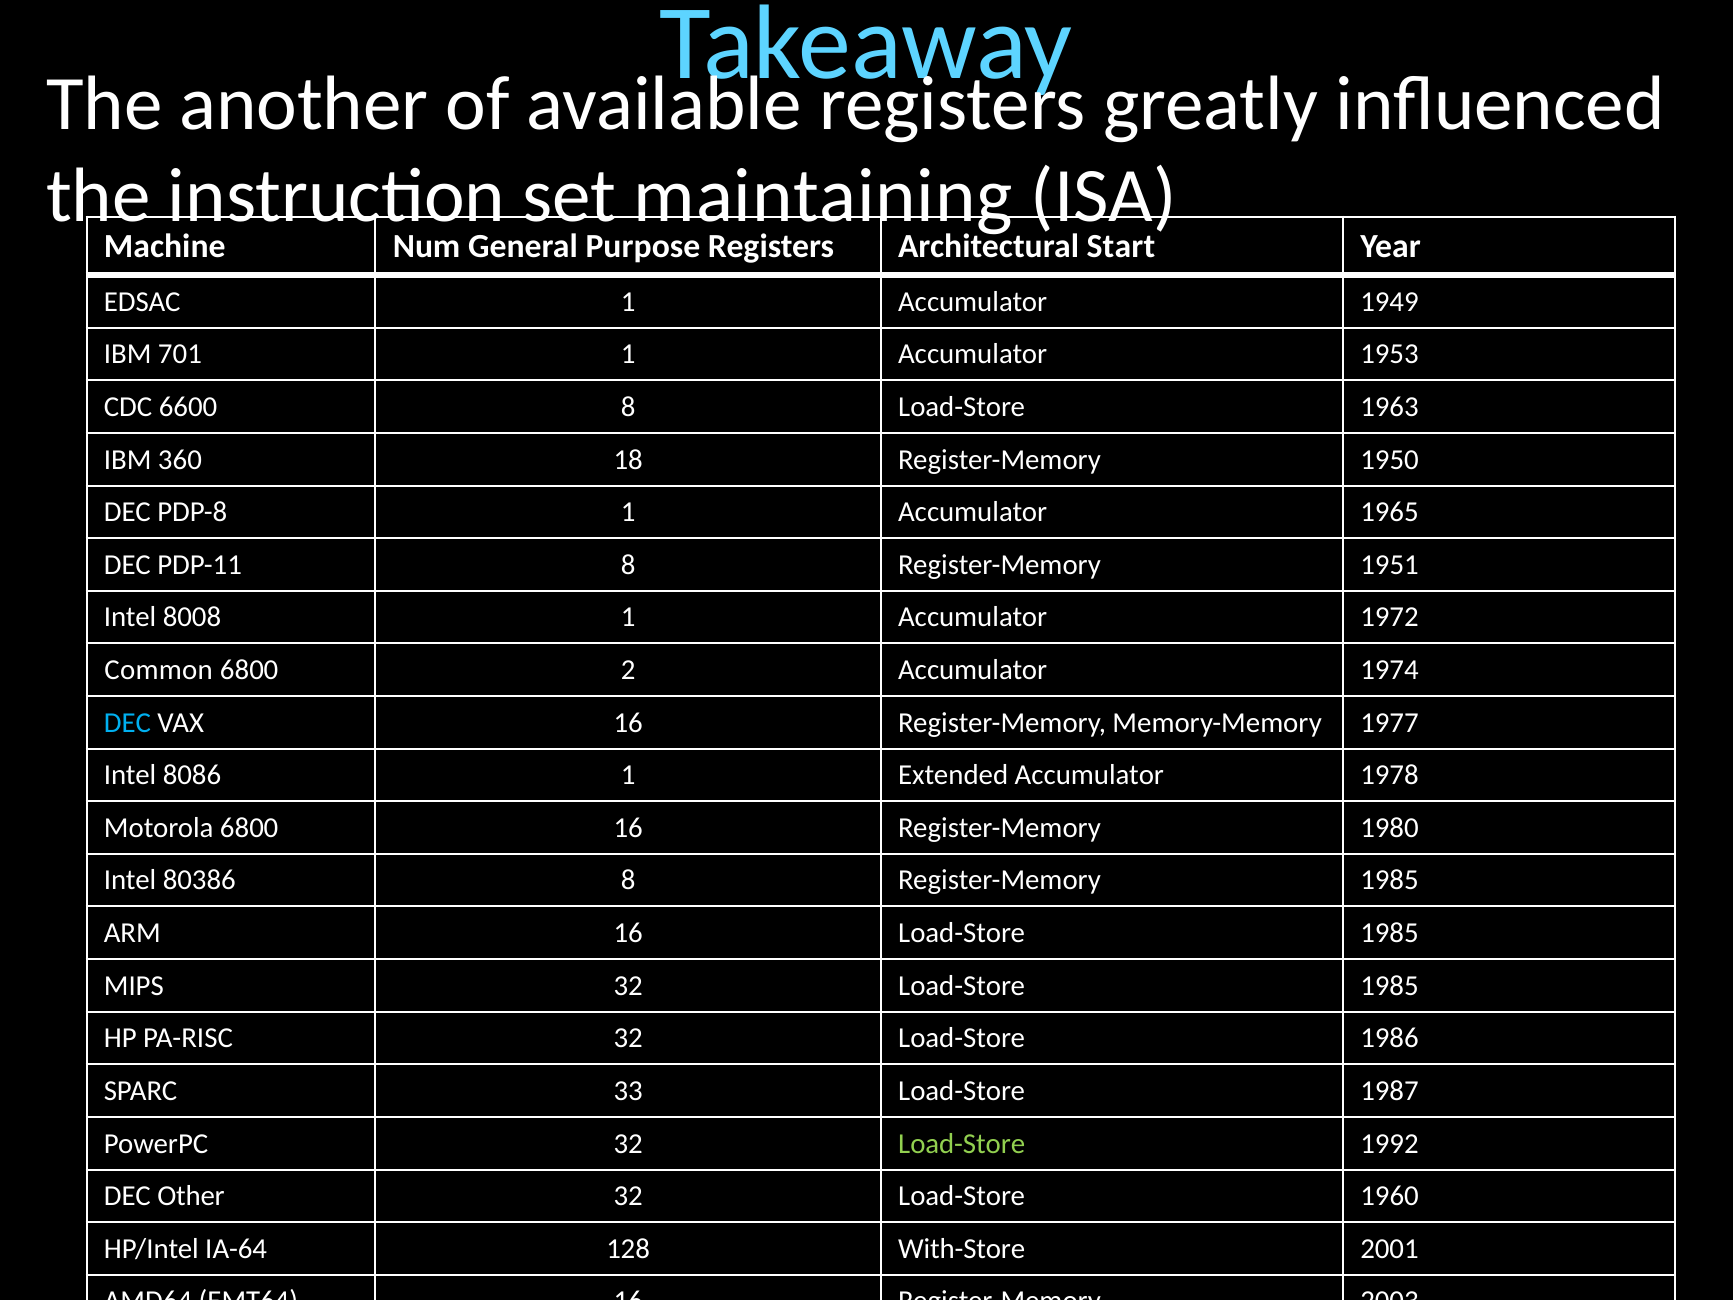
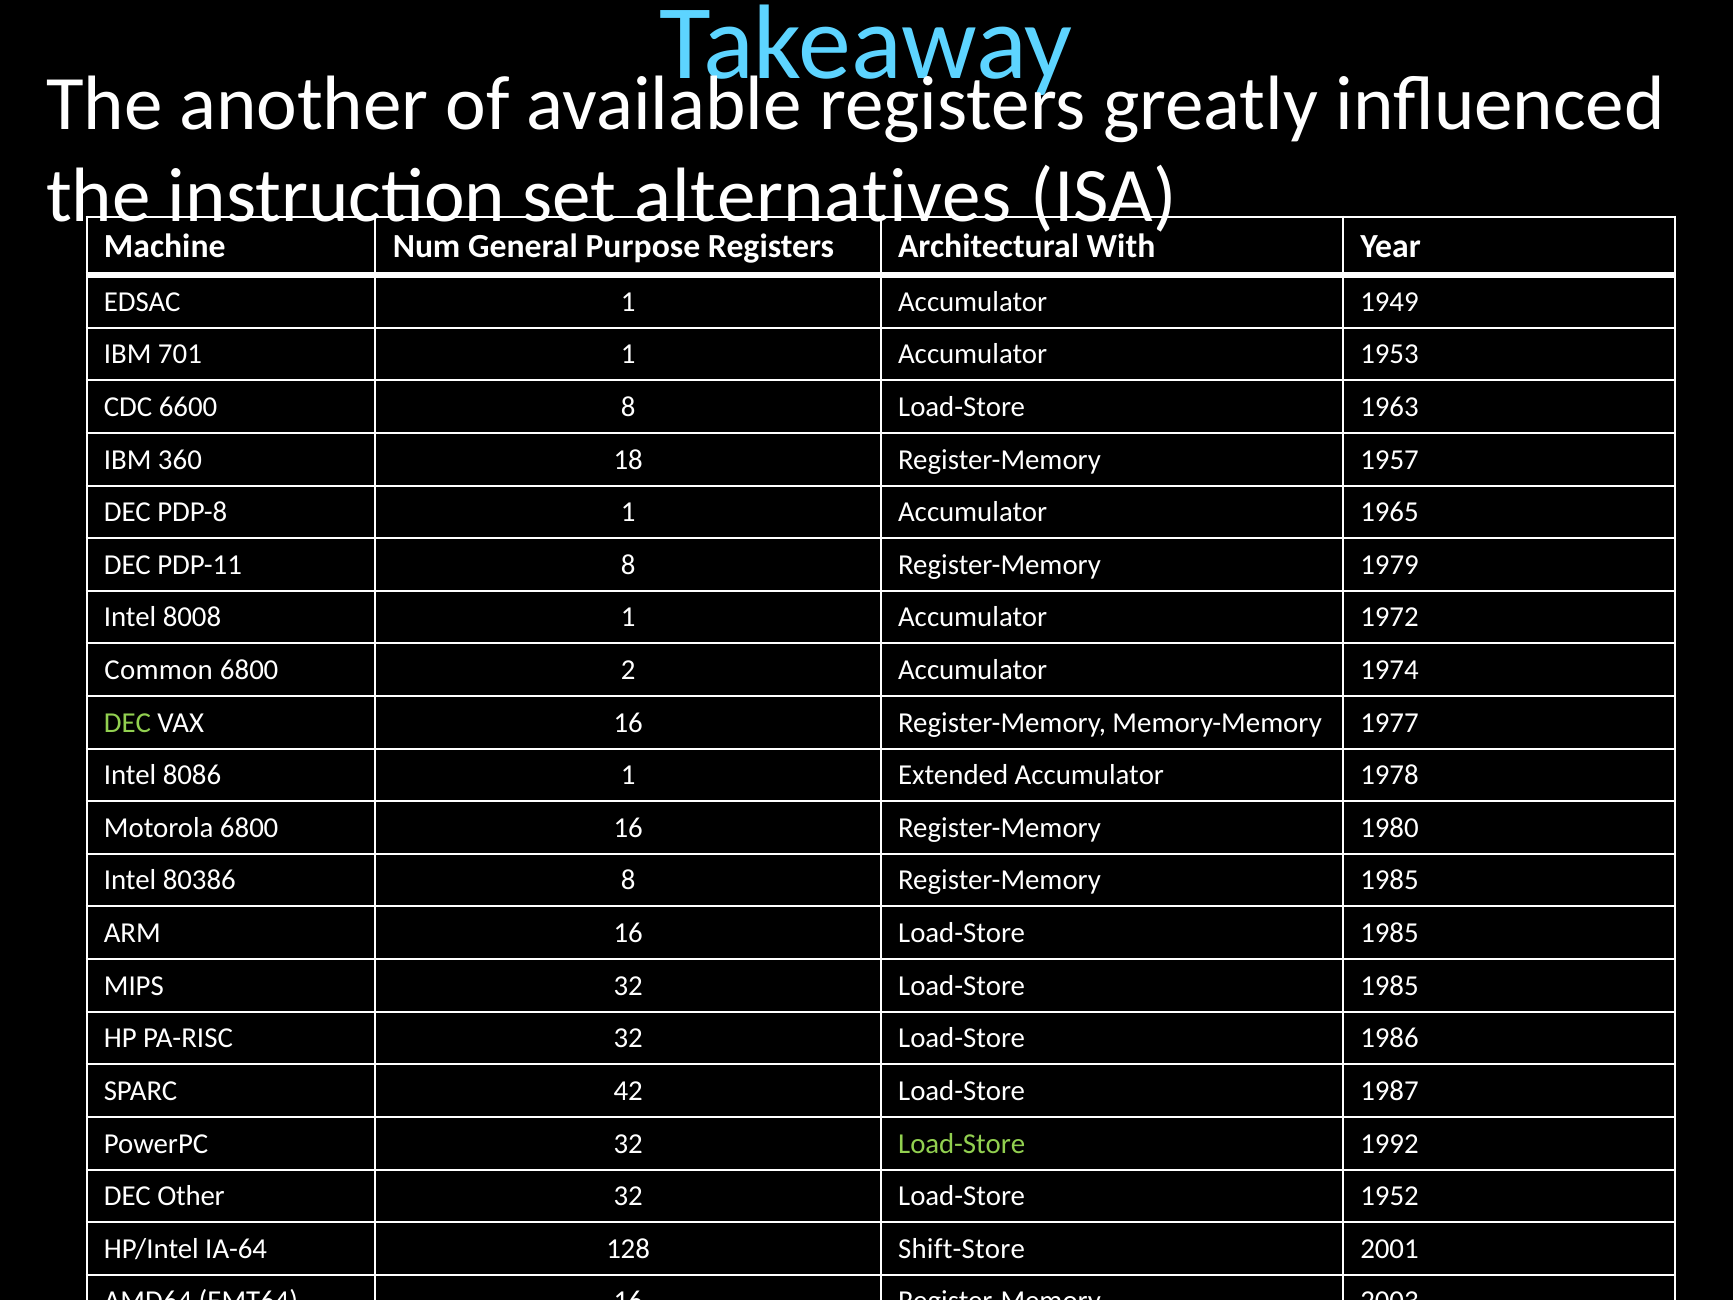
maintaining: maintaining -> alternatives (823, 196)
Start: Start -> With (1121, 246)
1950: 1950 -> 1957 (1390, 459)
1951: 1951 -> 1979 (1390, 565)
DEC colour: light blue -> light green (127, 722)
33: 33 -> 42 (628, 1091)
1960: 1960 -> 1952 (1390, 1196)
With-Store: With-Store -> Shift-Store (962, 1248)
